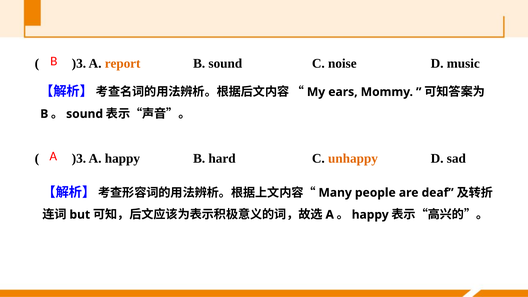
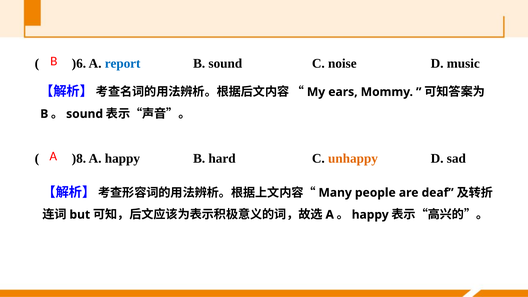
)3: )3 -> )6 (79, 64)
report colour: orange -> blue (123, 64)
)3: )3 -> )8 (79, 159)
